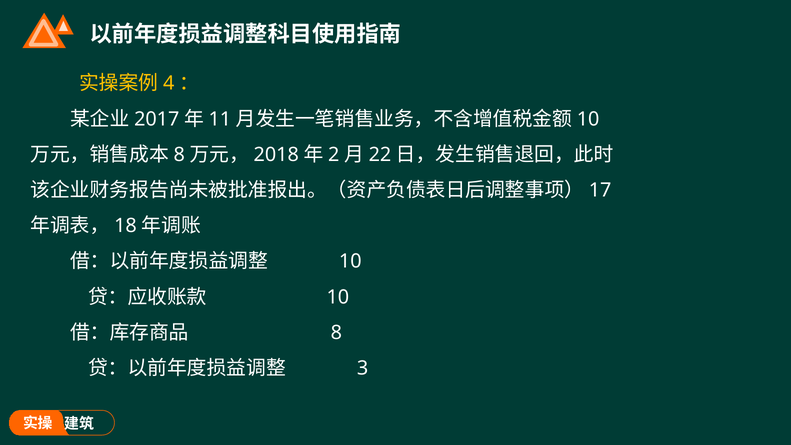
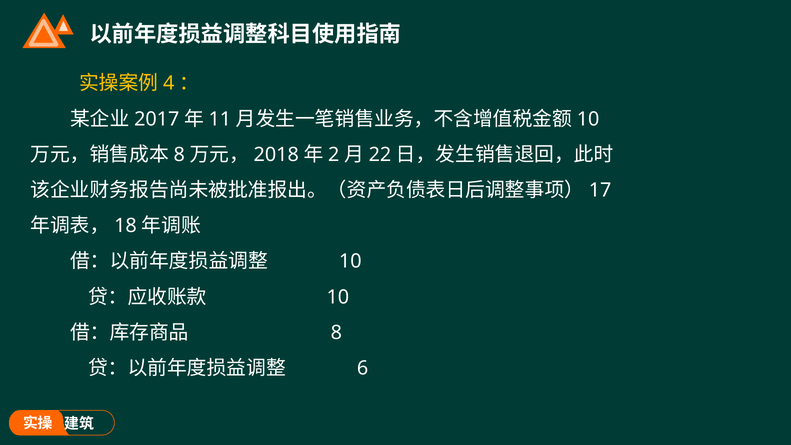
3: 3 -> 6 (363, 368)
